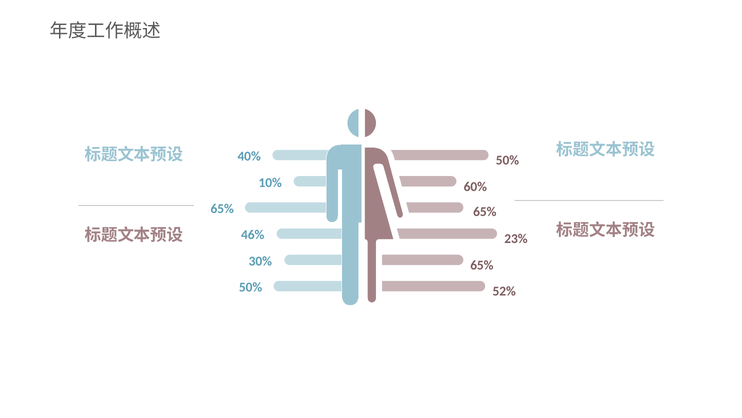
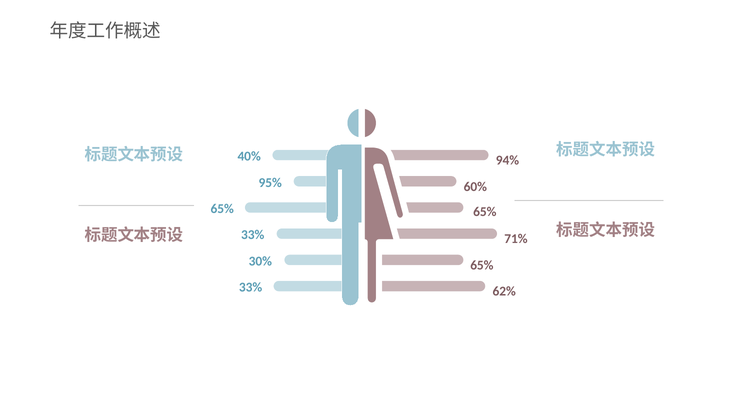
50%: 50% -> 94% (507, 160)
10%: 10% -> 95% (270, 183)
46%: 46% -> 33% (253, 235)
23%: 23% -> 71% (516, 239)
50%: 50% -> 33% (251, 287)
52%: 52% -> 62% (504, 291)
